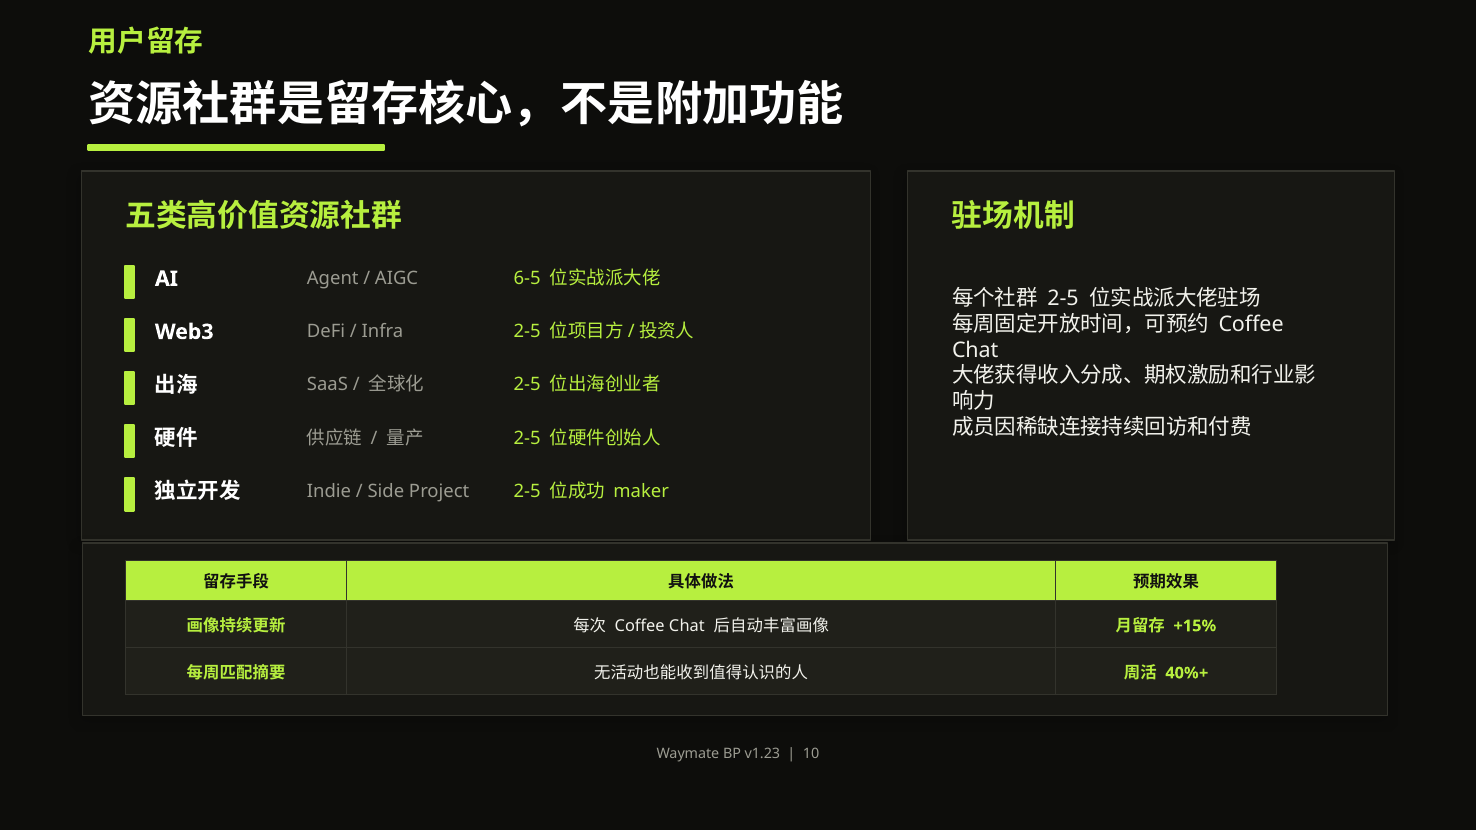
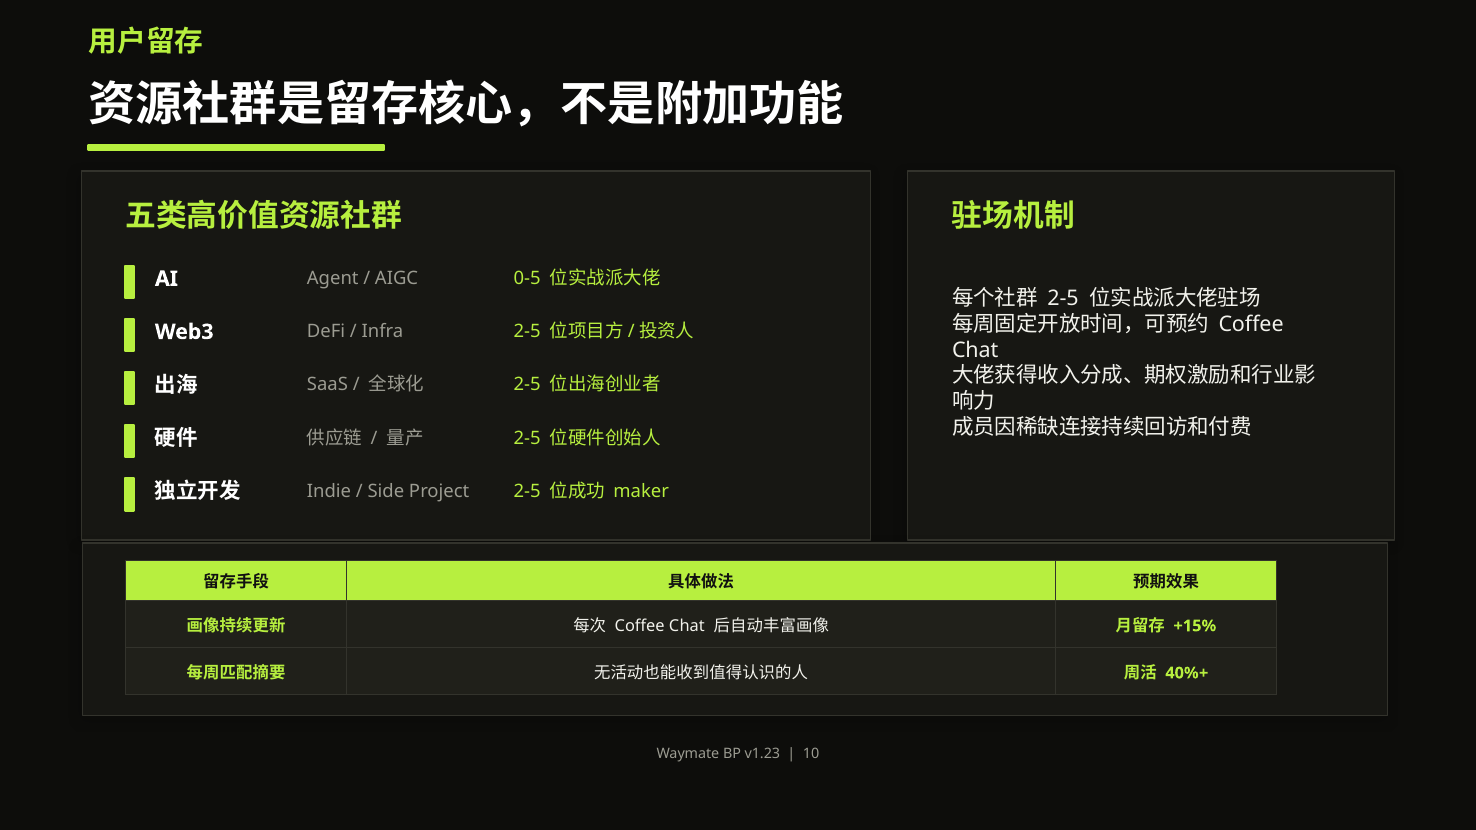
6-5: 6-5 -> 0-5 (527, 279)
